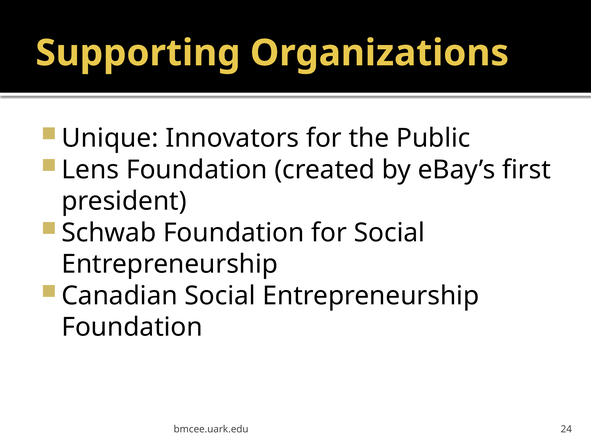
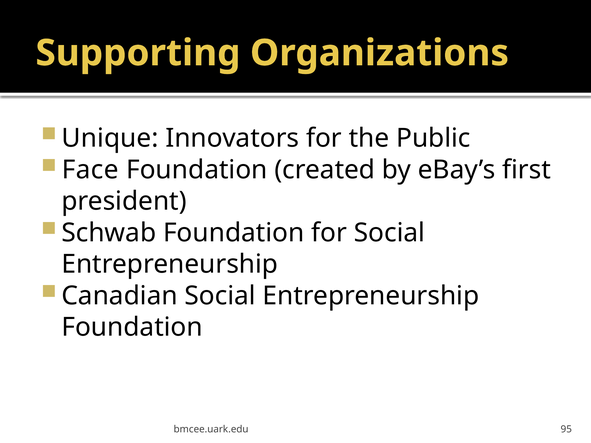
Lens: Lens -> Face (90, 170)
24: 24 -> 95 (566, 430)
